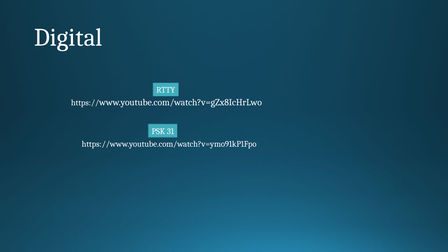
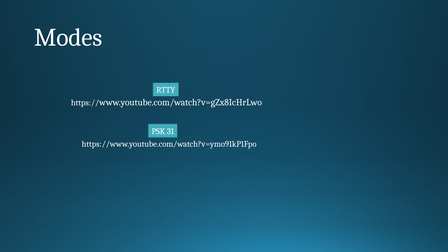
Digital: Digital -> Modes (68, 38)
